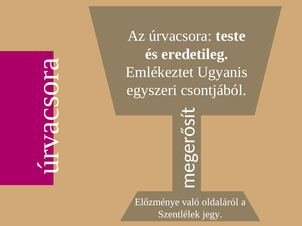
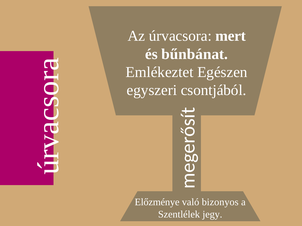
teste: teste -> mert (231, 36)
eredetileg: eredetileg -> bűnbánat (195, 54)
Ugyanis: Ugyanis -> Egészen (222, 72)
oldaláról: oldaláról -> bizonyos (220, 203)
